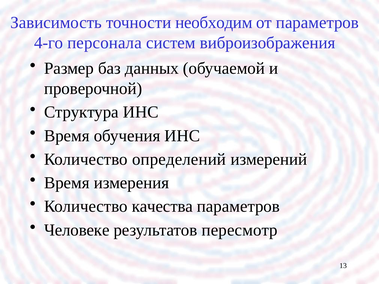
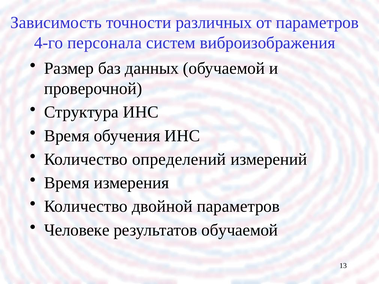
необходим: необходим -> различных (214, 23)
качества: качества -> двойной (162, 207)
результатов пересмотр: пересмотр -> обучаемой (240, 230)
